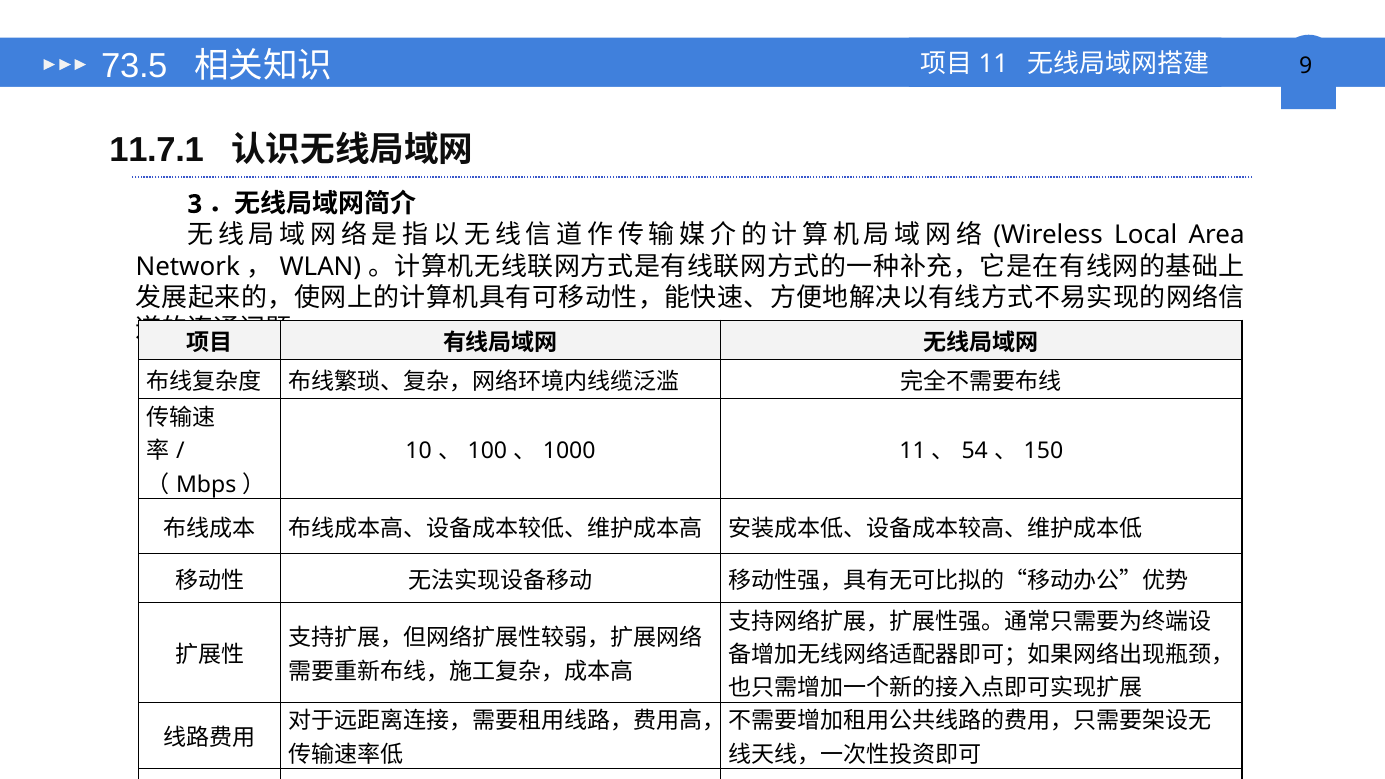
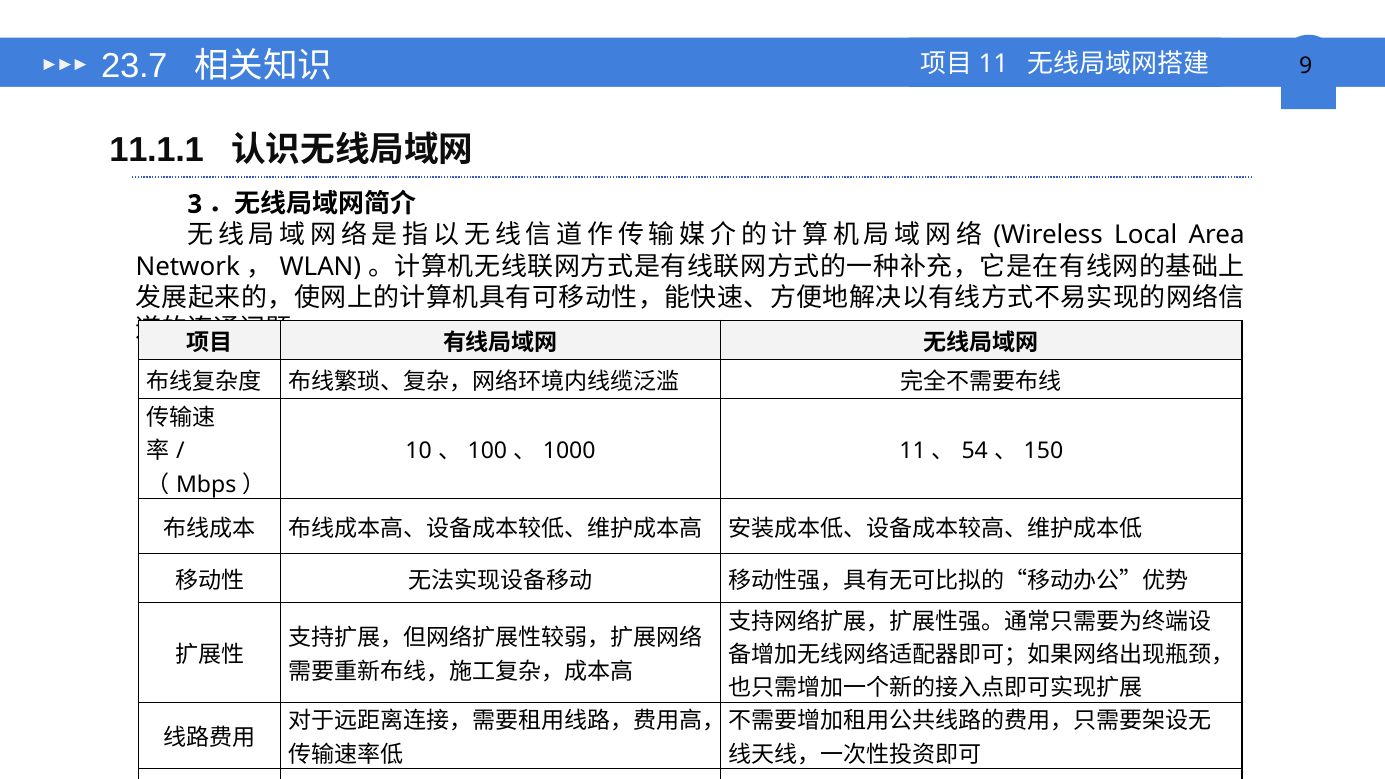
73.5: 73.5 -> 23.7 (134, 66)
11.7.1: 11.7.1 -> 11.1.1 (157, 150)
